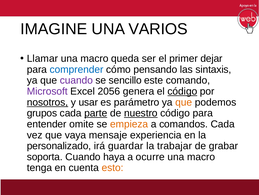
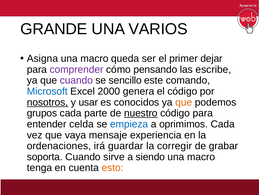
IMAGINE: IMAGINE -> GRANDE (54, 29)
Llamar: Llamar -> Asigna (42, 58)
comprender colour: blue -> purple (77, 69)
sintaxis: sintaxis -> escribe (213, 69)
Microsoft colour: purple -> blue (47, 91)
2056: 2056 -> 2000 (109, 91)
código underline: present -> none (182, 91)
parámetro: parámetro -> conocidos (137, 102)
parte underline: present -> none (96, 113)
omite: omite -> celda (82, 124)
empieza colour: orange -> blue (129, 124)
comandos: comandos -> oprimimos (184, 124)
personalizado: personalizado -> ordenaciones (59, 145)
trabajar: trabajar -> corregir (175, 145)
haya: haya -> sirve (114, 156)
ocurre: ocurre -> siendo (150, 156)
